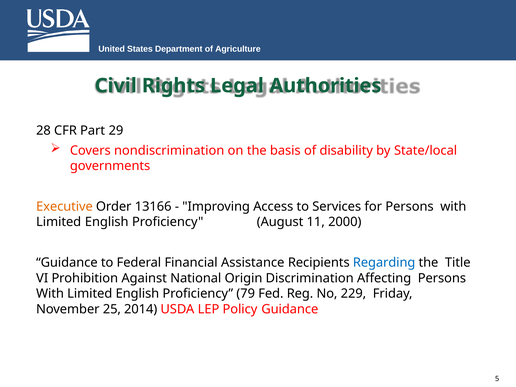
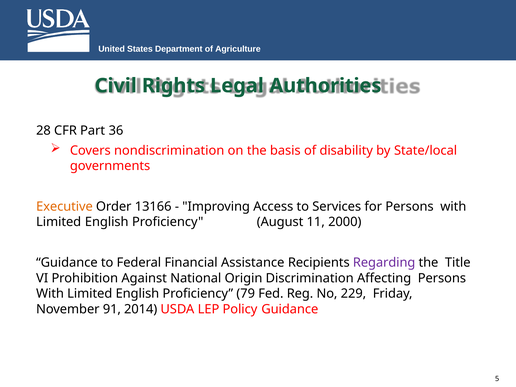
29: 29 -> 36 (116, 131)
Regarding colour: blue -> purple (384, 263)
25: 25 -> 91 (112, 309)
